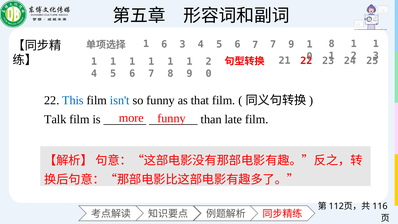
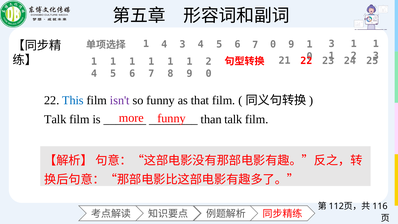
6: 6 -> 4 (164, 44)
7 7: 7 -> 0 (273, 44)
9 8: 8 -> 3 (332, 44)
isn't colour: blue -> purple (120, 100)
than late: late -> talk (233, 119)
